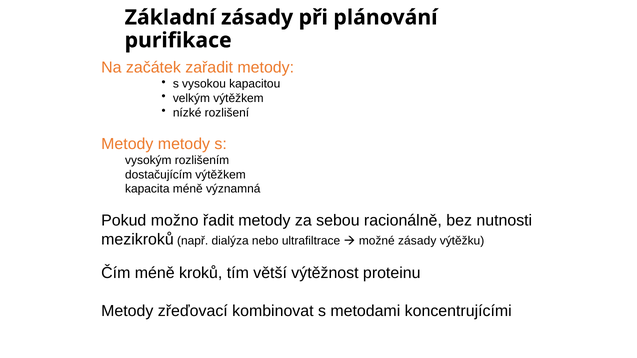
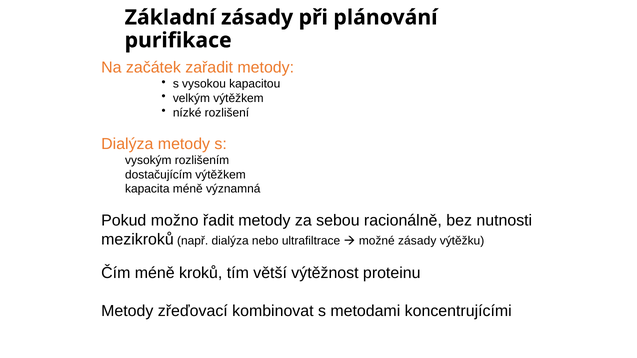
Metody: Metody -> Dialýza (127, 144)
